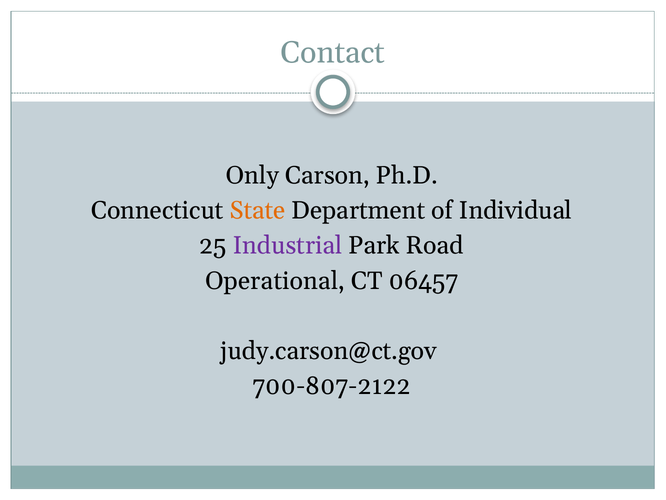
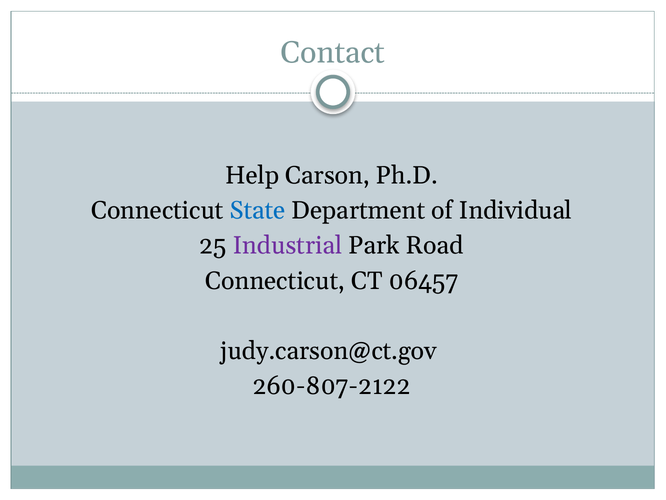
Only: Only -> Help (252, 175)
State colour: orange -> blue (258, 210)
Operational: Operational -> Connecticut (275, 280)
700-807-2122: 700-807-2122 -> 260-807-2122 (332, 386)
